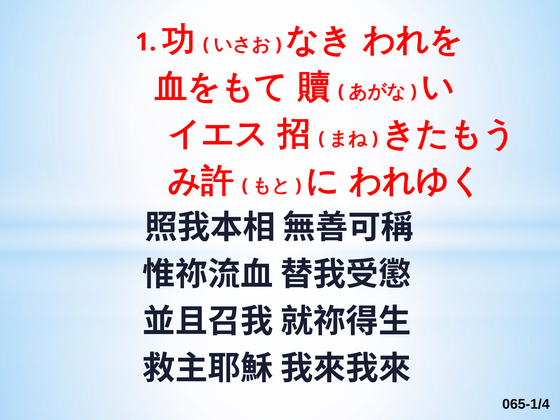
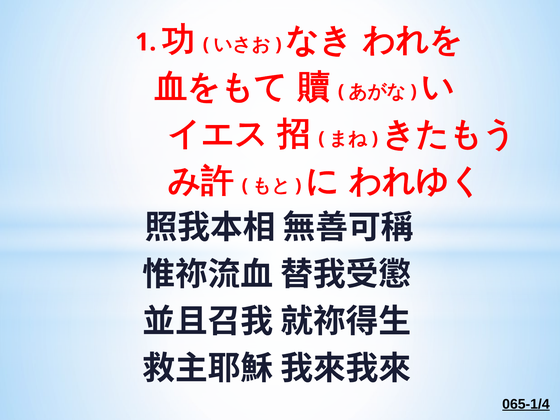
065-1/4 underline: none -> present (526, 404)
